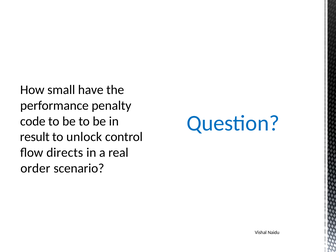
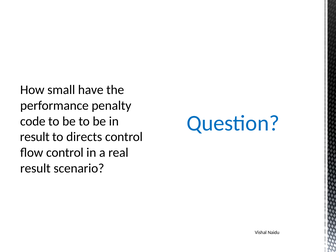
unlock: unlock -> directs (84, 137)
flow directs: directs -> control (65, 153)
order: order -> result (35, 168)
